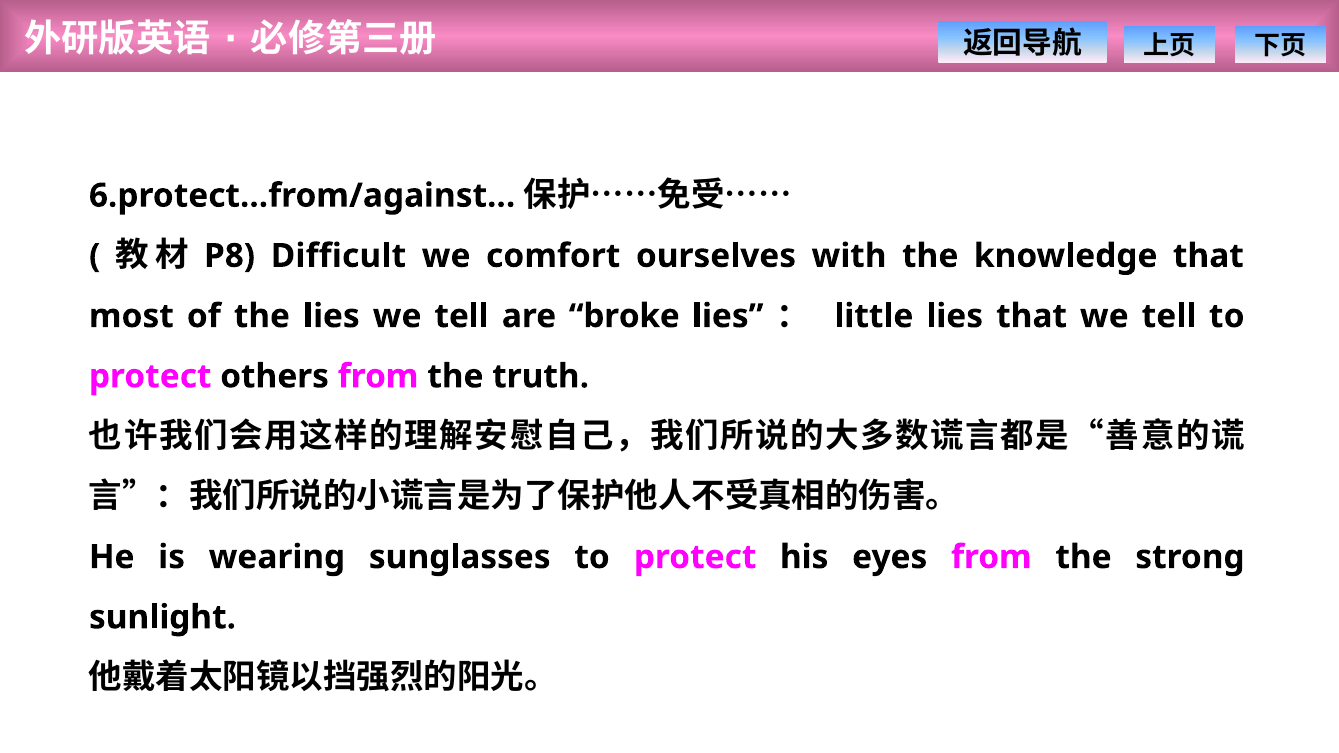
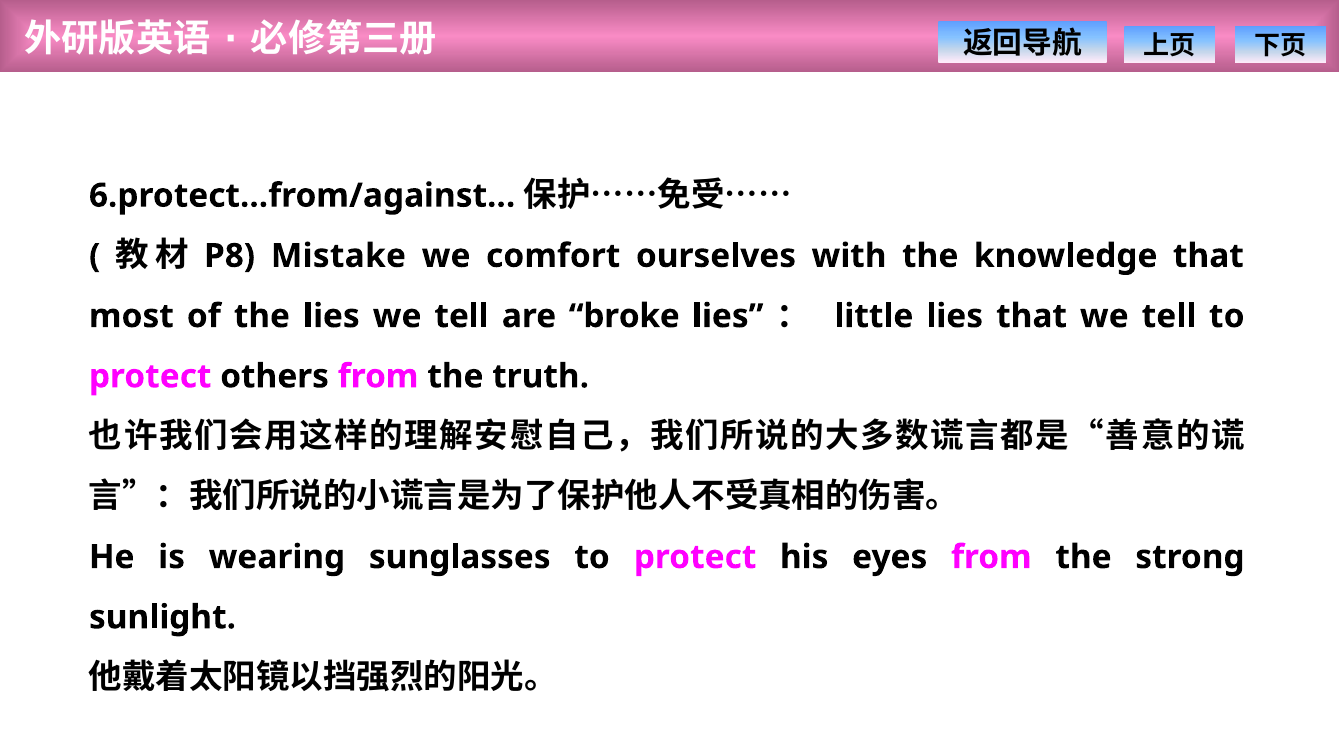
Difficult: Difficult -> Mistake (338, 256)
